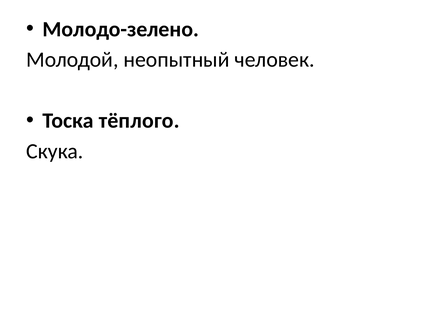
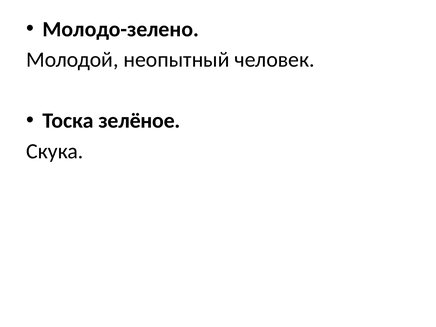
тёплого: тёплого -> зелёное (139, 121)
